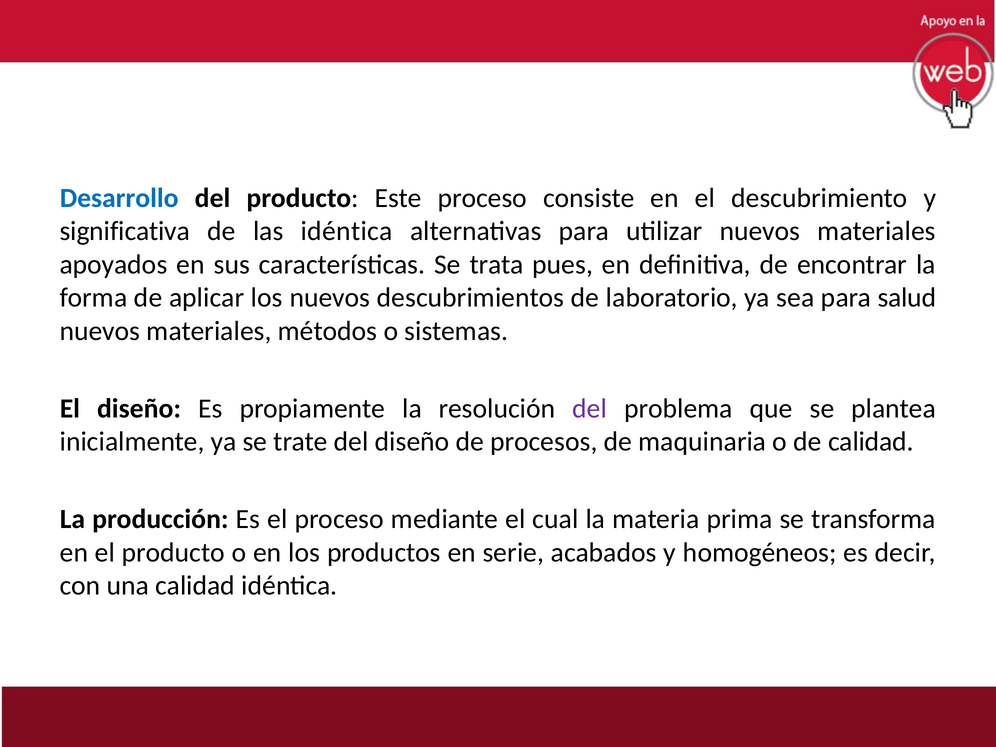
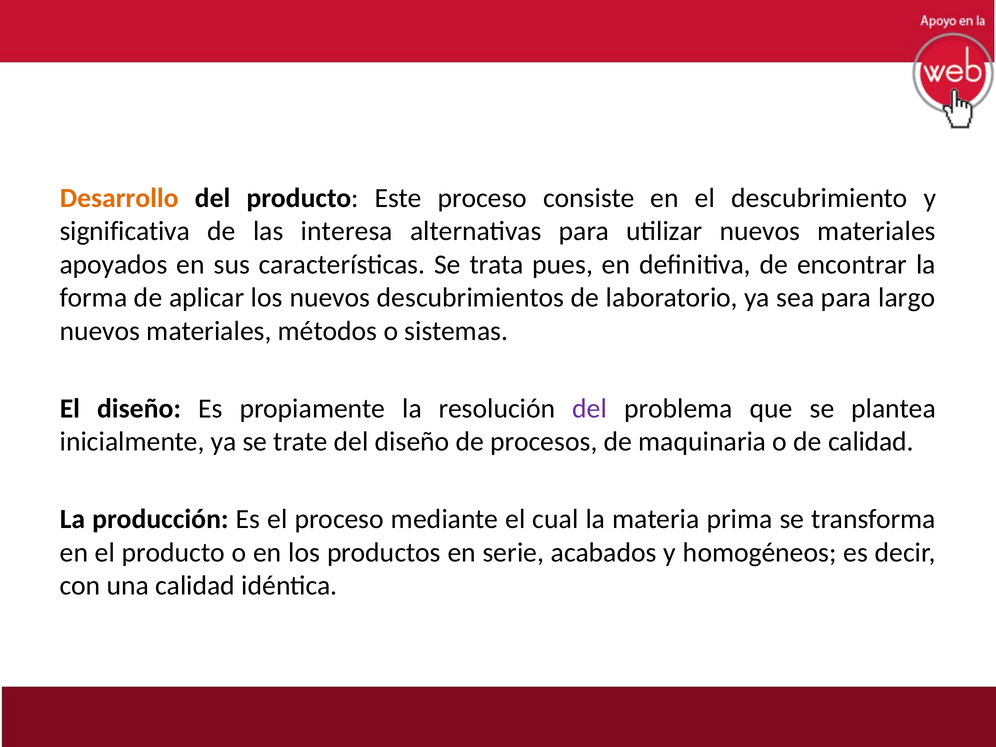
Desarrollo colour: blue -> orange (119, 198)
las idéntica: idéntica -> interesa (347, 231)
salud: salud -> largo (907, 298)
